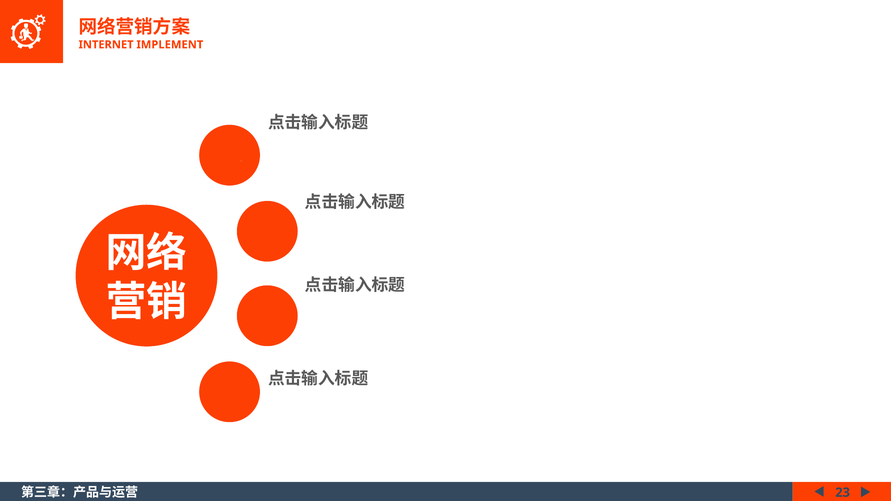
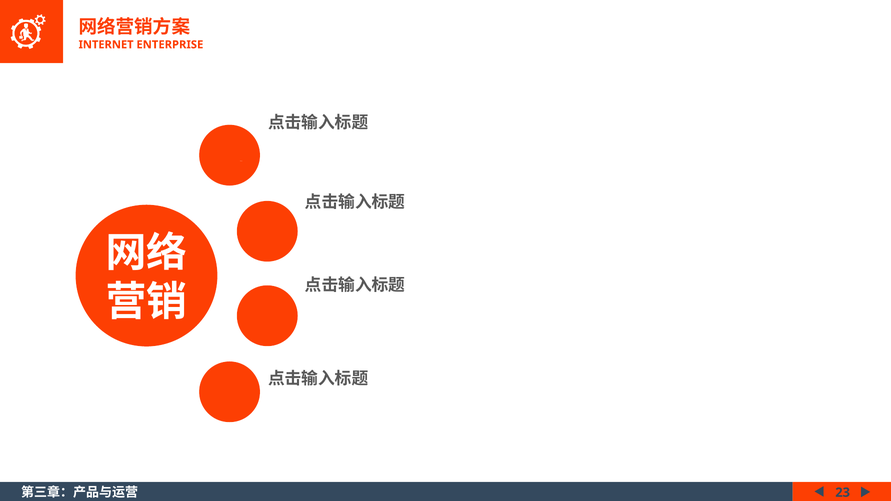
IMPLEMENT: IMPLEMENT -> ENTERPRISE (170, 45)
